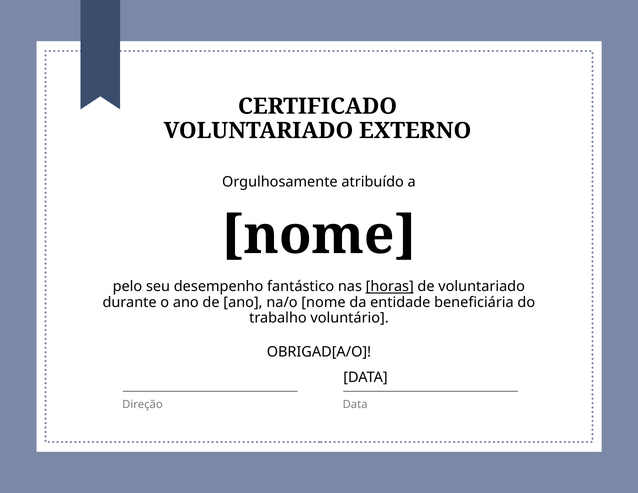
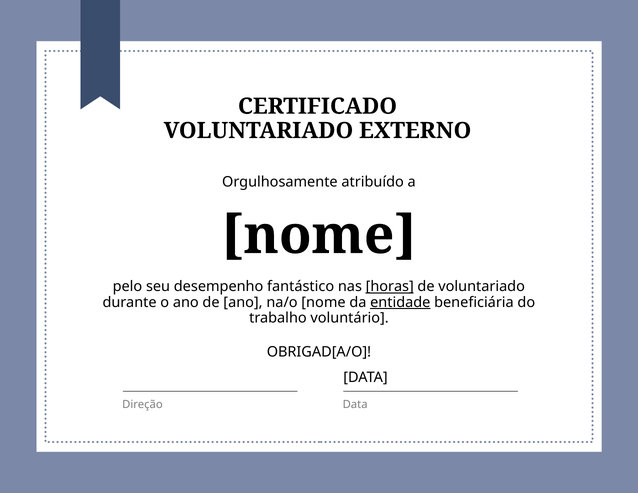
entidade underline: none -> present (400, 302)
